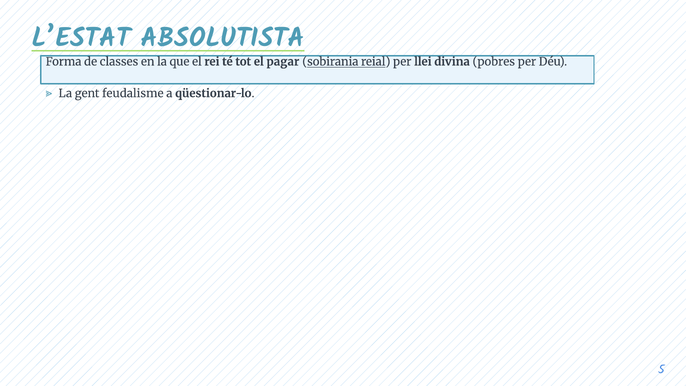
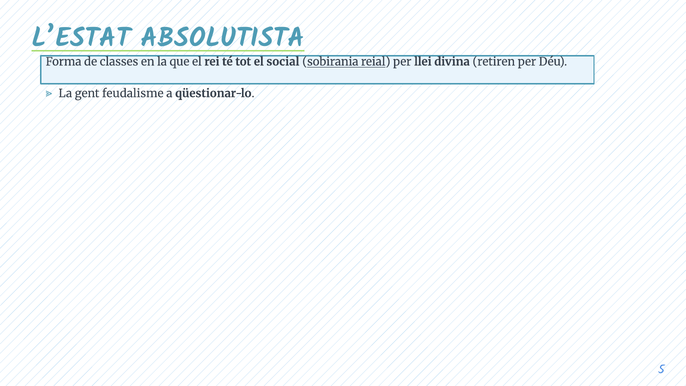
pagar: pagar -> social (283, 62)
pobres: pobres -> retiren (494, 62)
